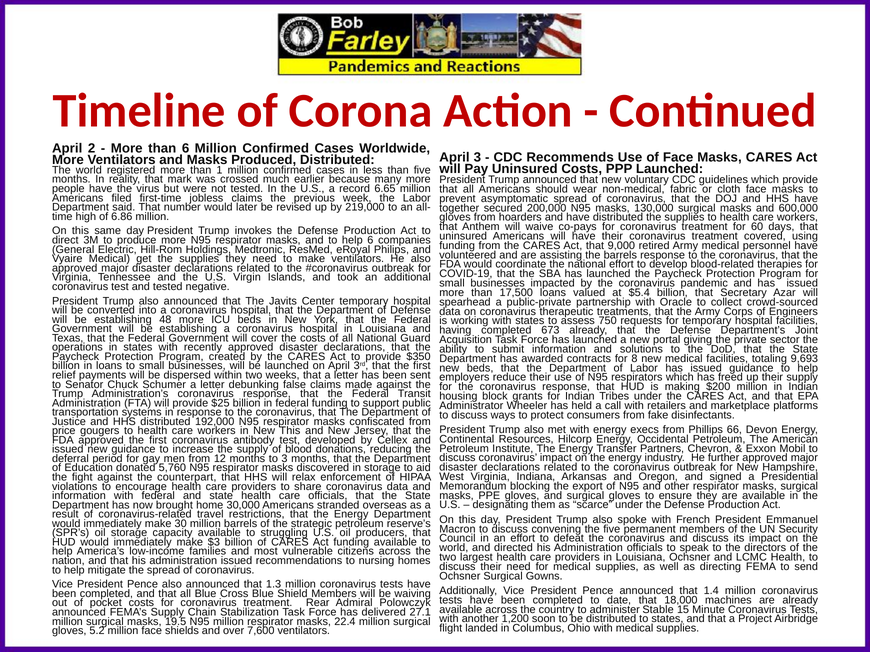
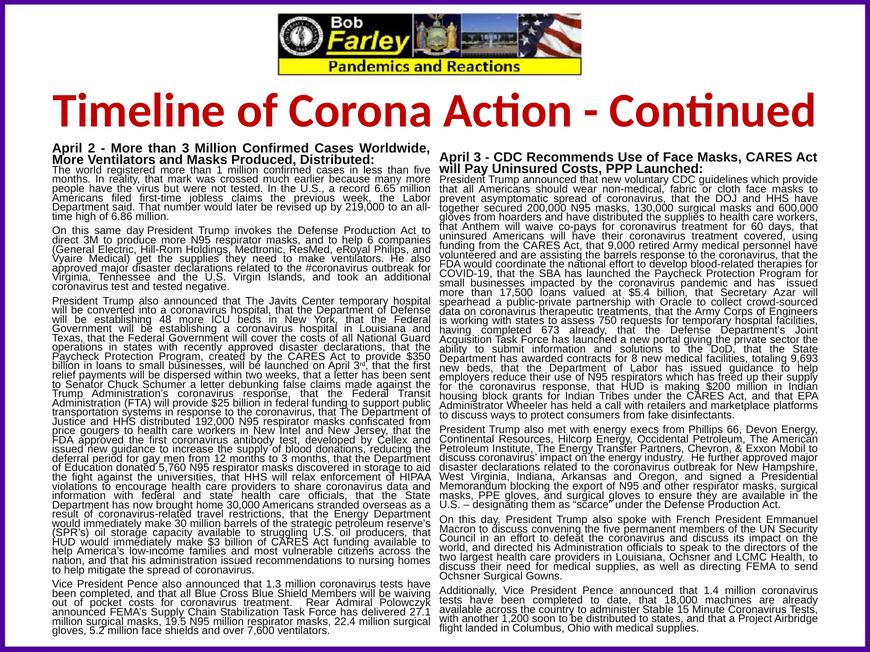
than 6: 6 -> 3 (186, 148)
New This: This -> Intel (290, 431)
counterpart: counterpart -> universities (187, 478)
